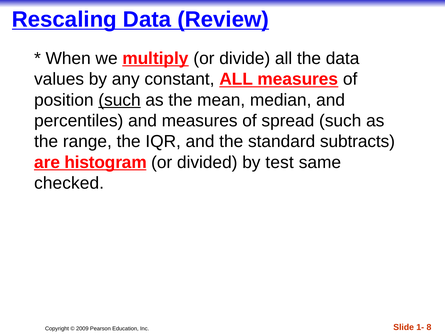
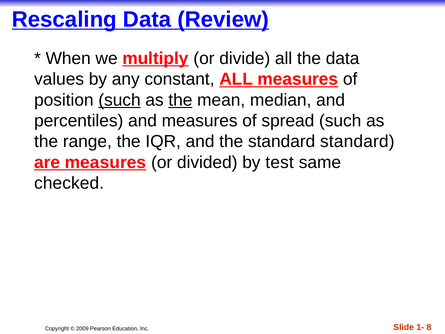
the underline: none -> present (180, 100)
standard subtracts: subtracts -> standard (357, 141)
are histogram: histogram -> measures (106, 162)
